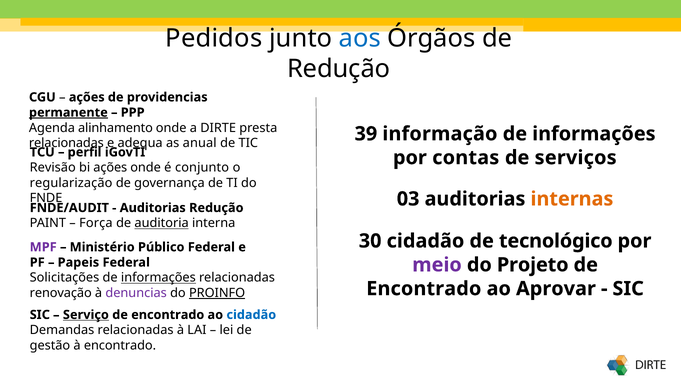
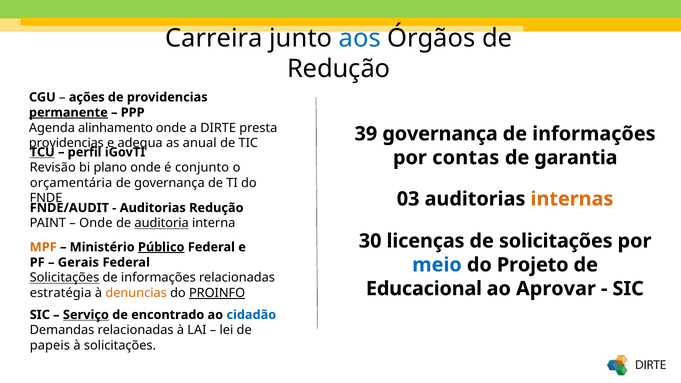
Pedidos: Pedidos -> Carreira (214, 38)
39 informação: informação -> governança (440, 134)
relacionadas: relacionadas -> providencias (66, 143)
TCU underline: none -> present (42, 152)
serviços: serviços -> garantia (576, 158)
bi ações: ações -> plano (110, 168)
regularização: regularização -> orçamentária (71, 183)
Força: Força -> Onde (96, 223)
30 cidadão: cidadão -> licenças (426, 241)
de tecnológico: tecnológico -> solicitações (556, 241)
MPF colour: purple -> orange (43, 247)
Público underline: none -> present (161, 247)
Papeis: Papeis -> Gerais (78, 262)
meio colour: purple -> blue (437, 265)
Solicitações underline: none -> present (65, 278)
informações underline: present -> none (158, 278)
Encontrado: Encontrado -> Educacional (424, 289)
renovação: renovação -> estratégia (61, 293)
denuncias colour: purple -> orange (136, 293)
gestão: gestão -> papeis (50, 345)
à encontrado: encontrado -> solicitações (120, 345)
